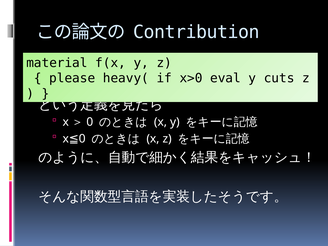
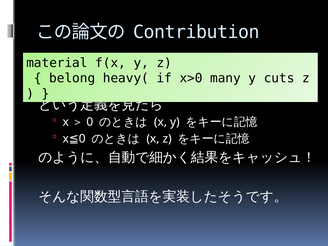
please: please -> belong (72, 78)
eval: eval -> many (225, 78)
